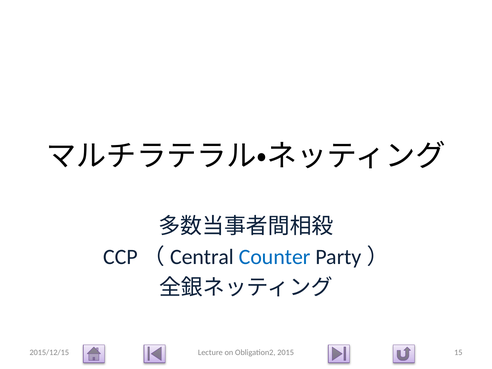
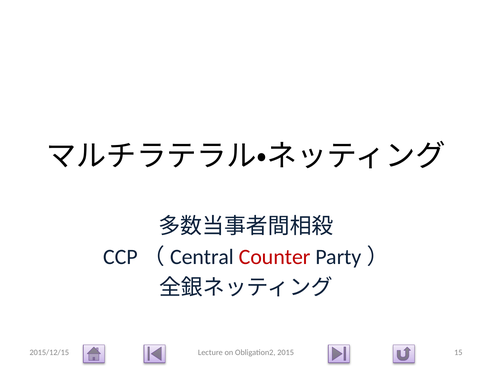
Counter colour: blue -> red (275, 257)
